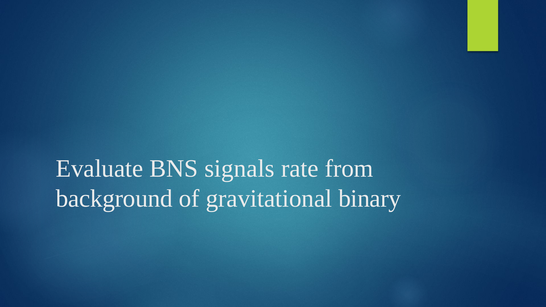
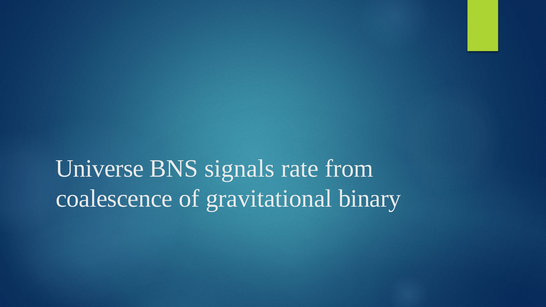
Evaluate: Evaluate -> Universe (100, 169)
background: background -> coalescence (114, 199)
